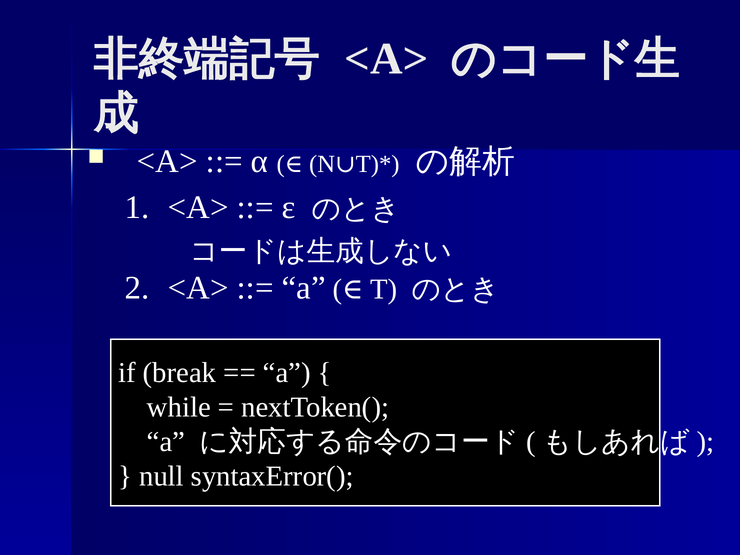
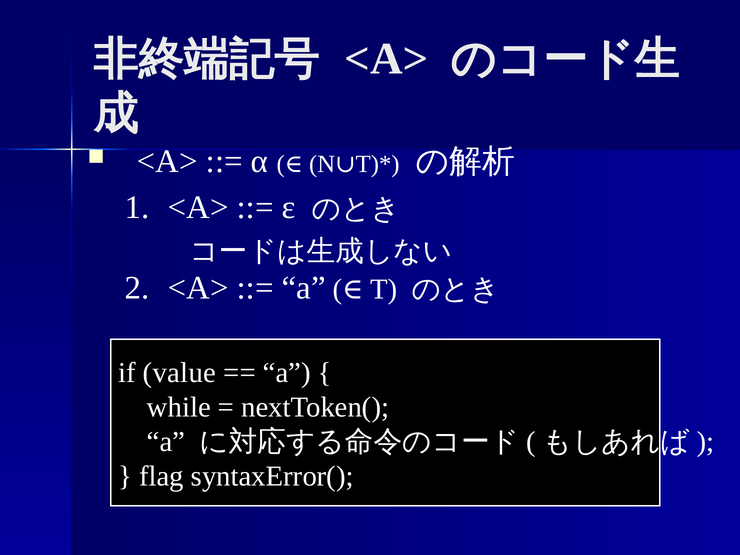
break: break -> value (179, 373)
null: null -> flag (161, 476)
